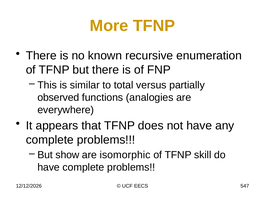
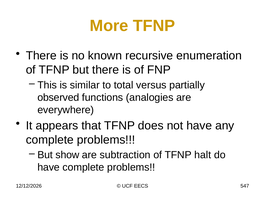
isomorphic: isomorphic -> subtraction (125, 155)
skill: skill -> halt (203, 155)
